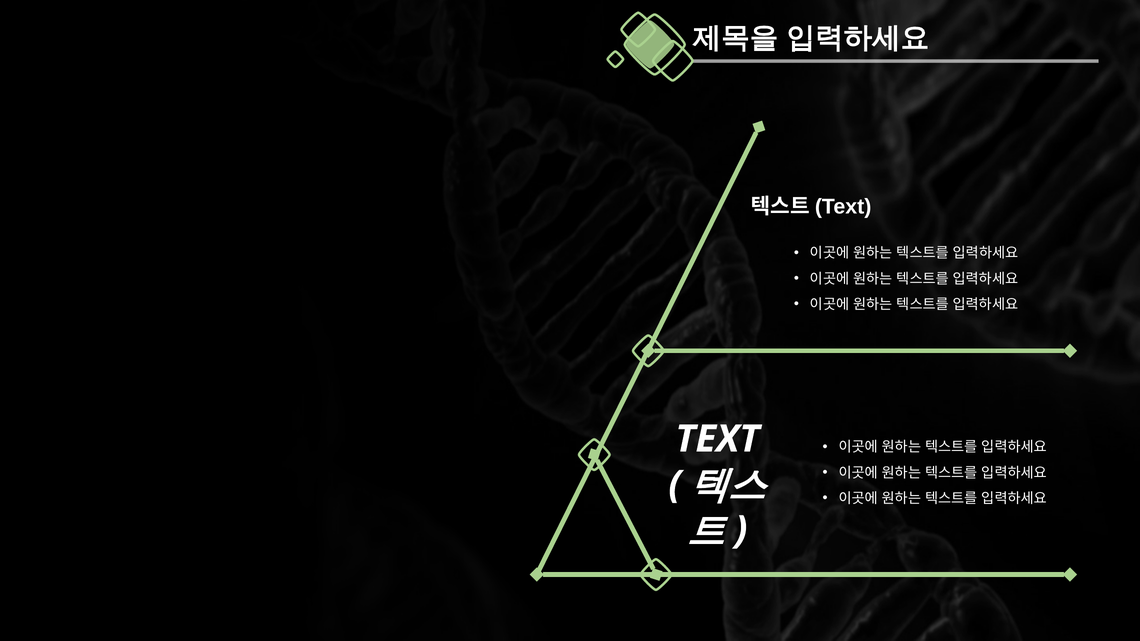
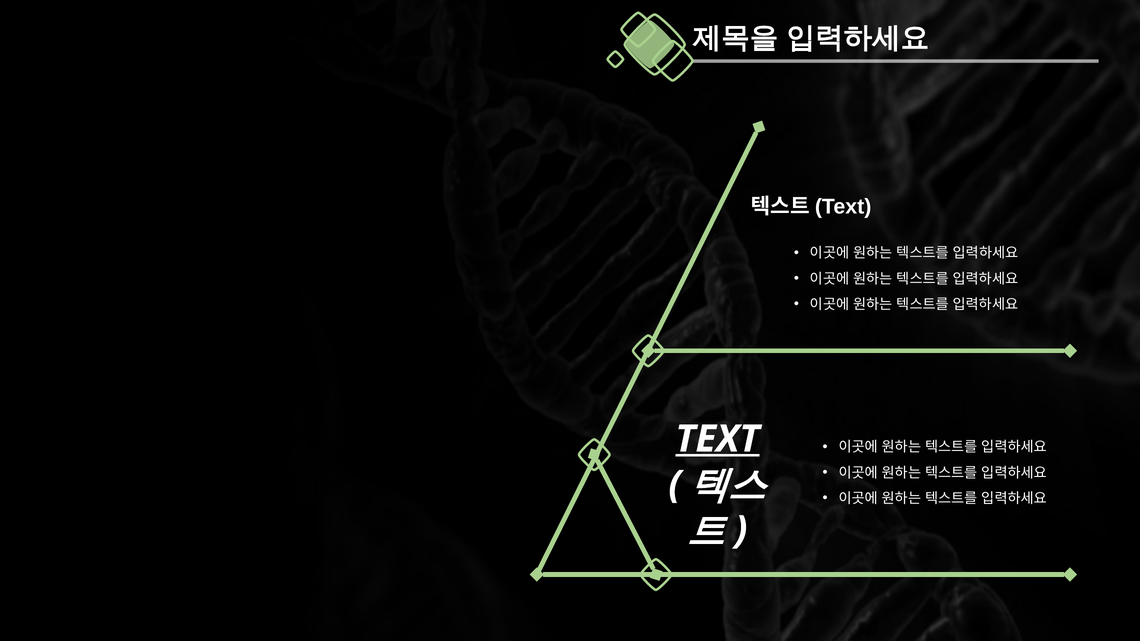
TEXT underline: none -> present (717, 439)
